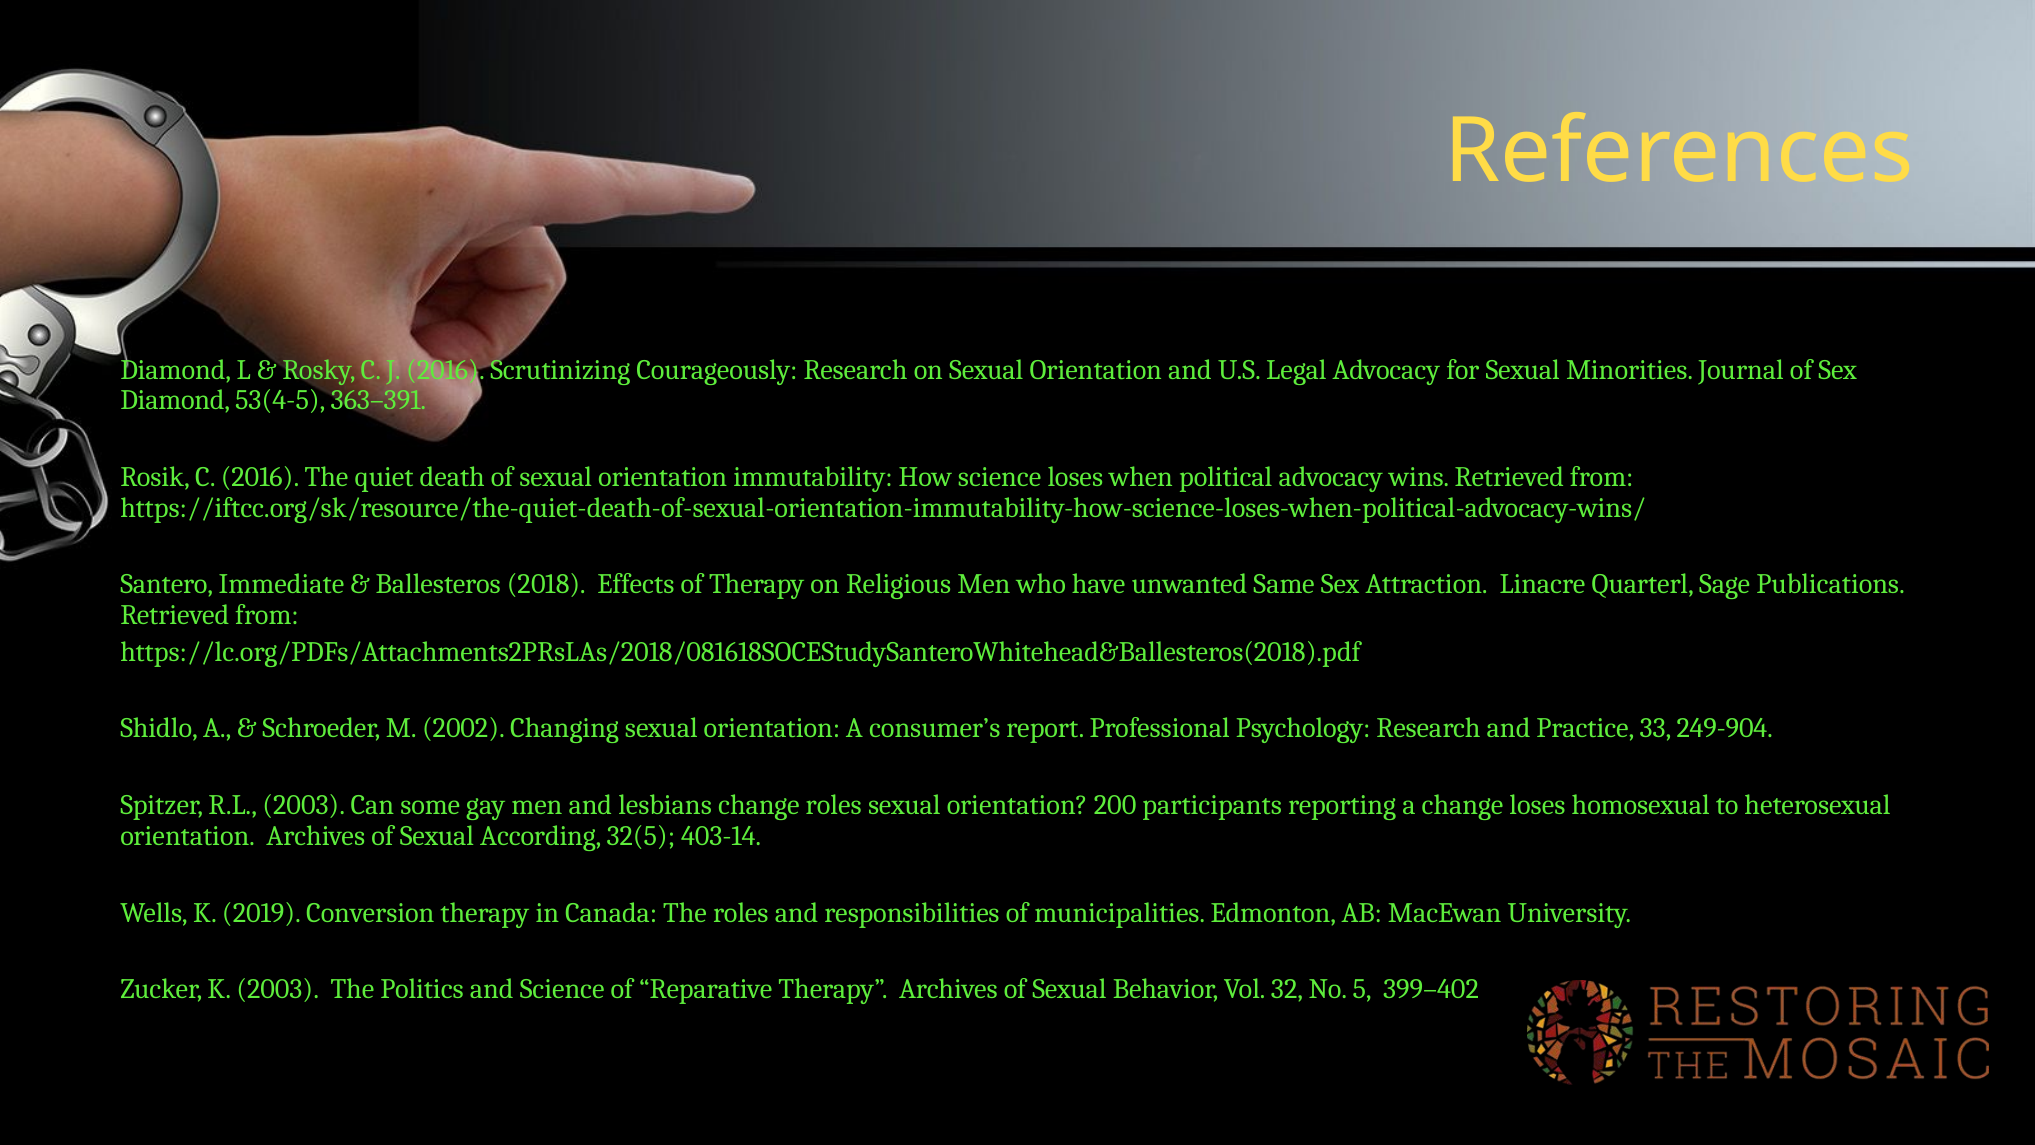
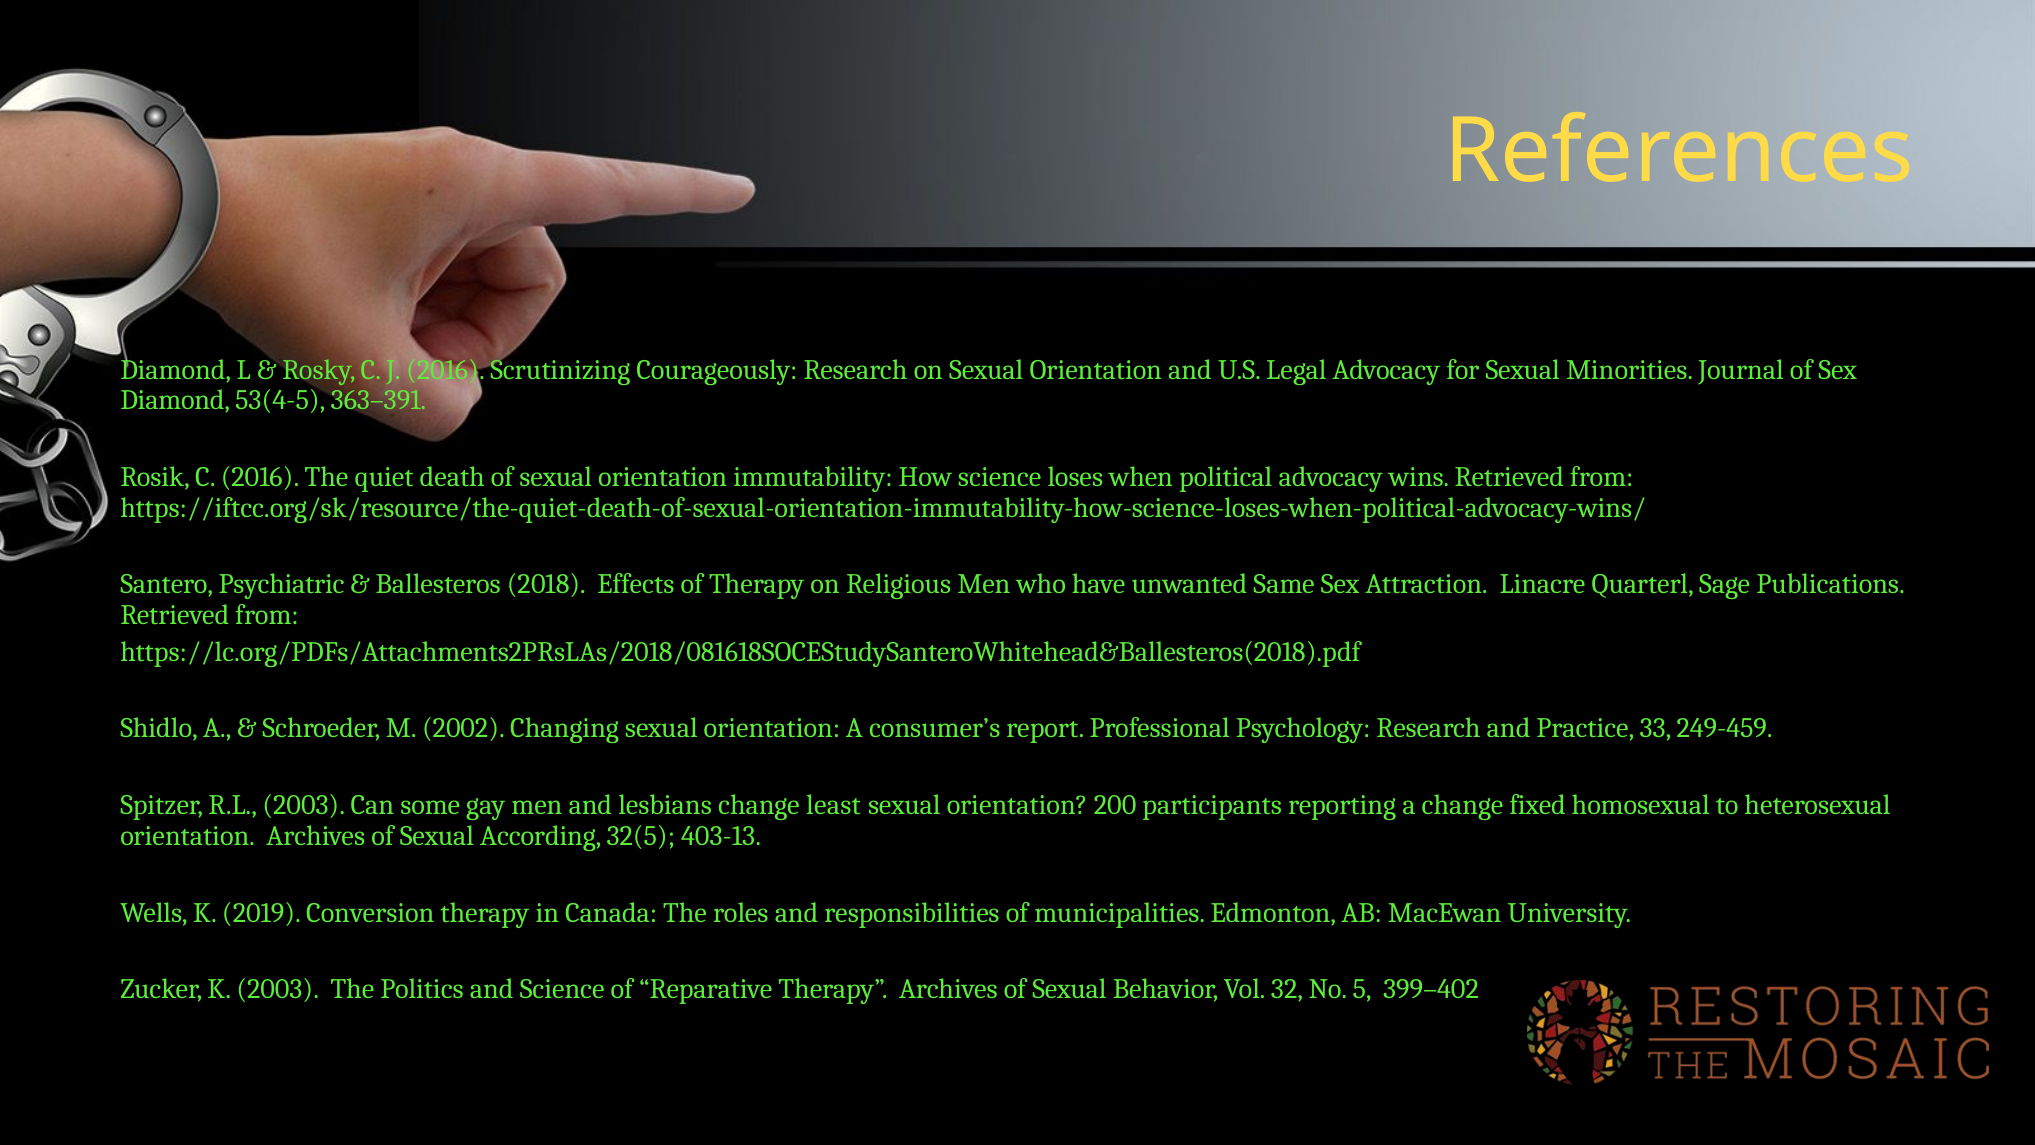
Immediate: Immediate -> Psychiatric (282, 584)
249-904: 249-904 -> 249-459 (1725, 728)
change roles: roles -> least (834, 805)
change loses: loses -> fixed (1538, 805)
403-14: 403-14 -> 403-13 (721, 836)
